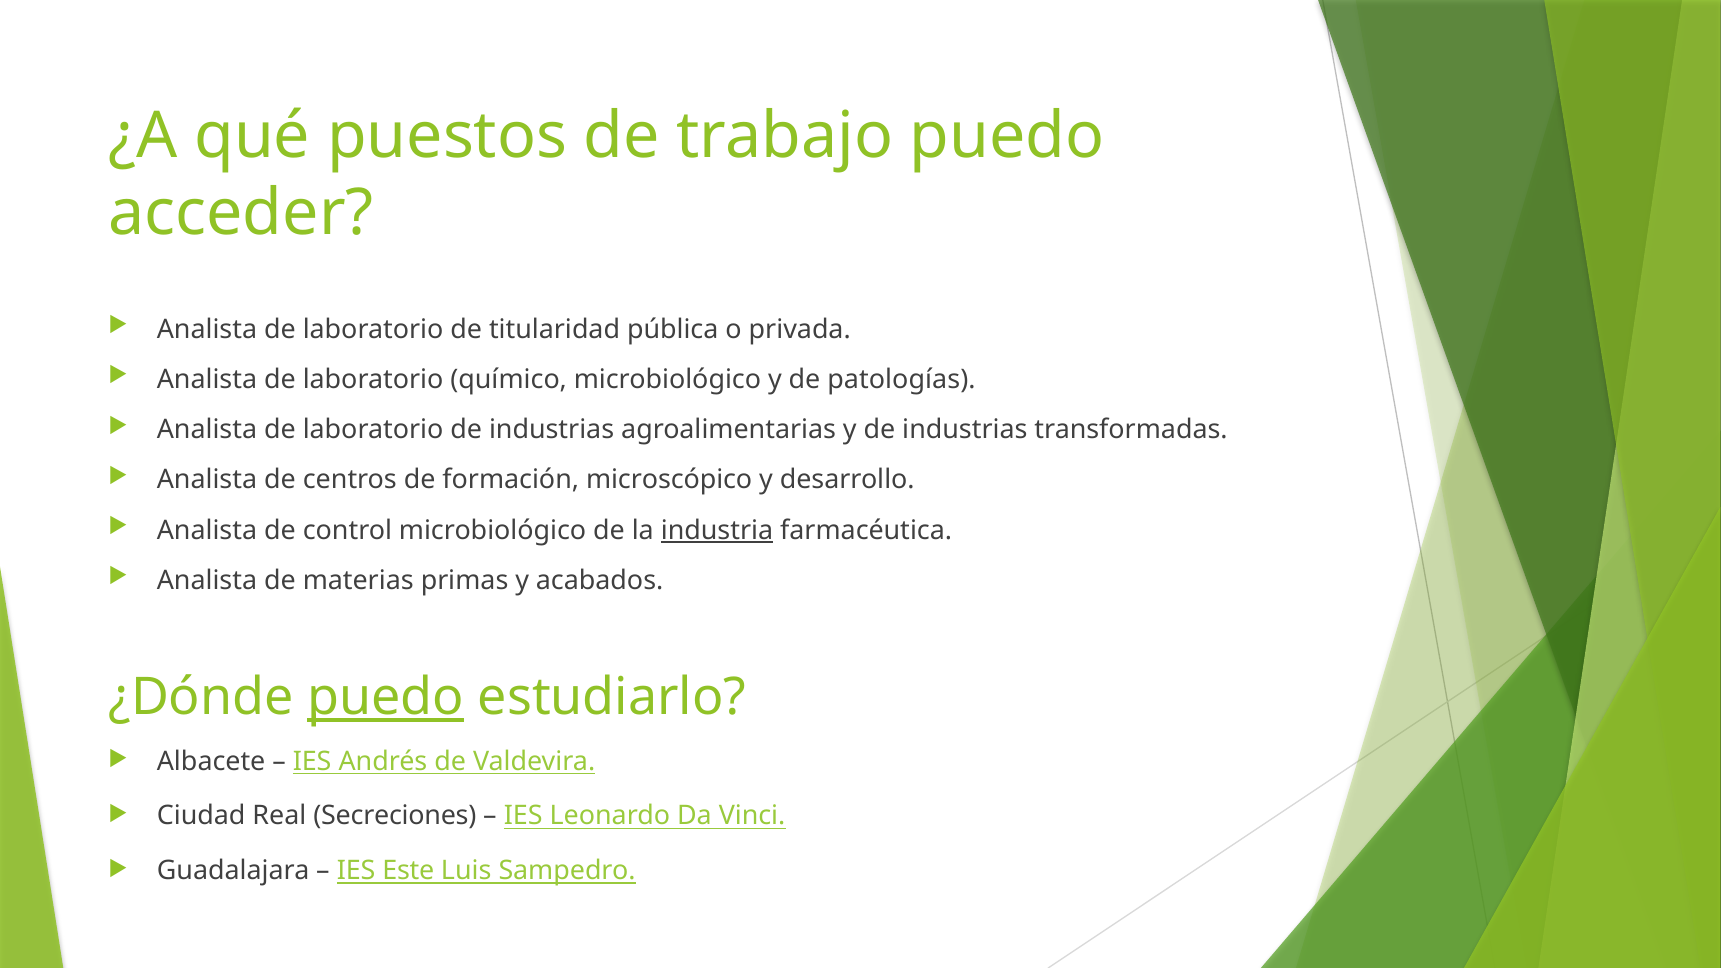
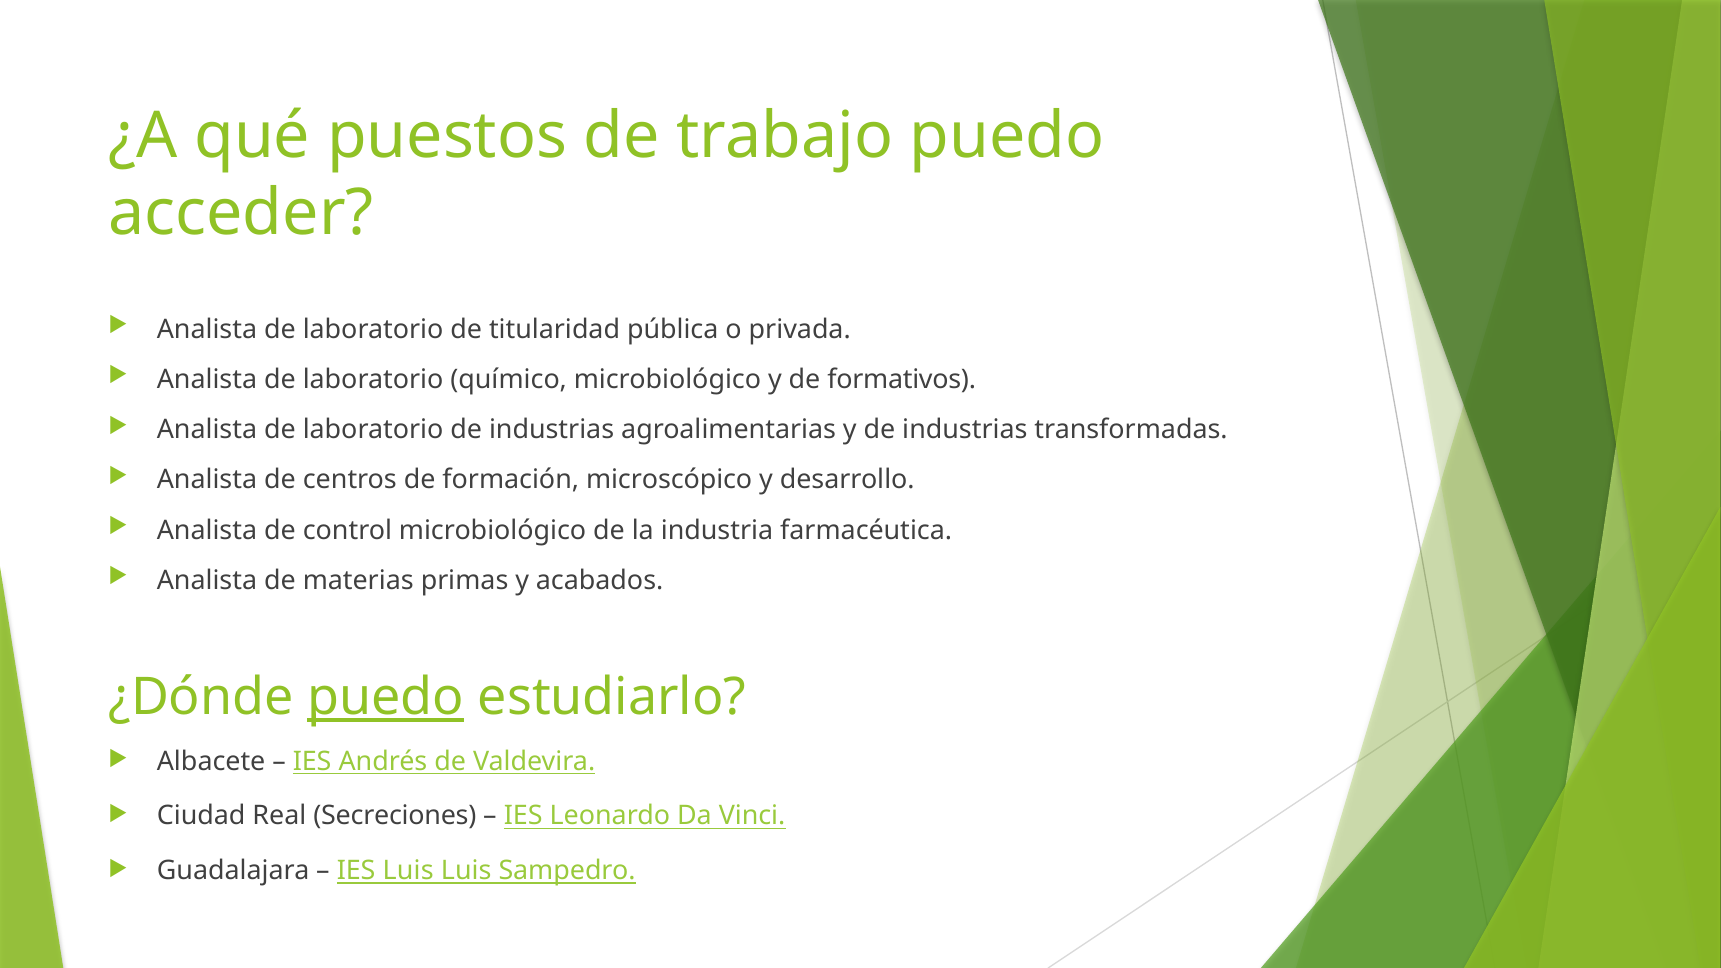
patologías: patologías -> formativos (902, 380)
industria underline: present -> none (717, 530)
IES Este: Este -> Luis (408, 871)
